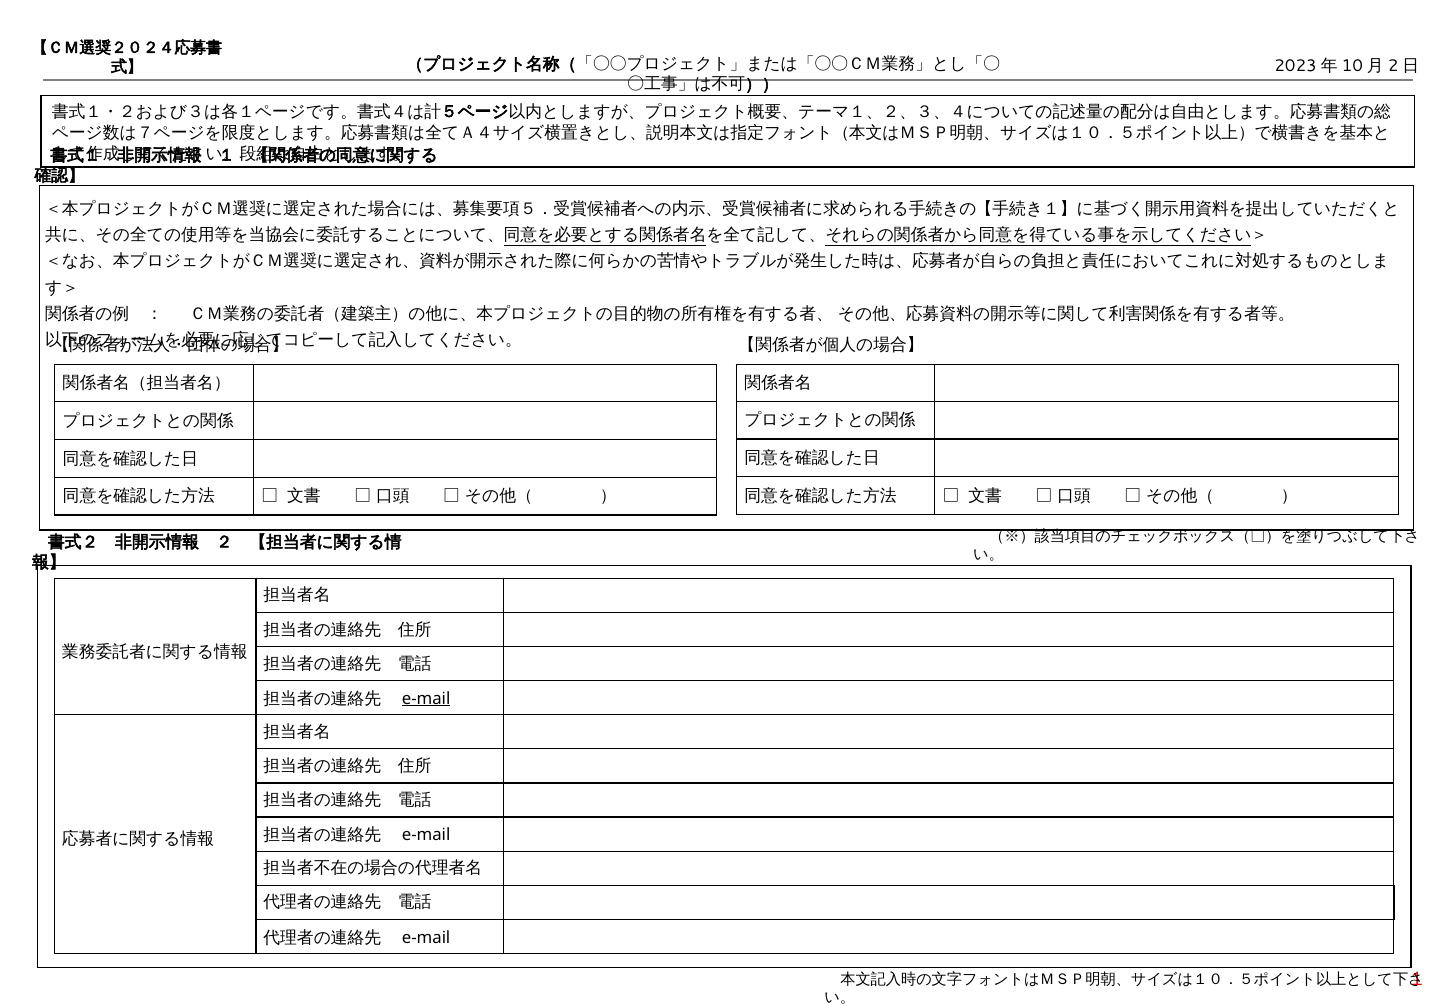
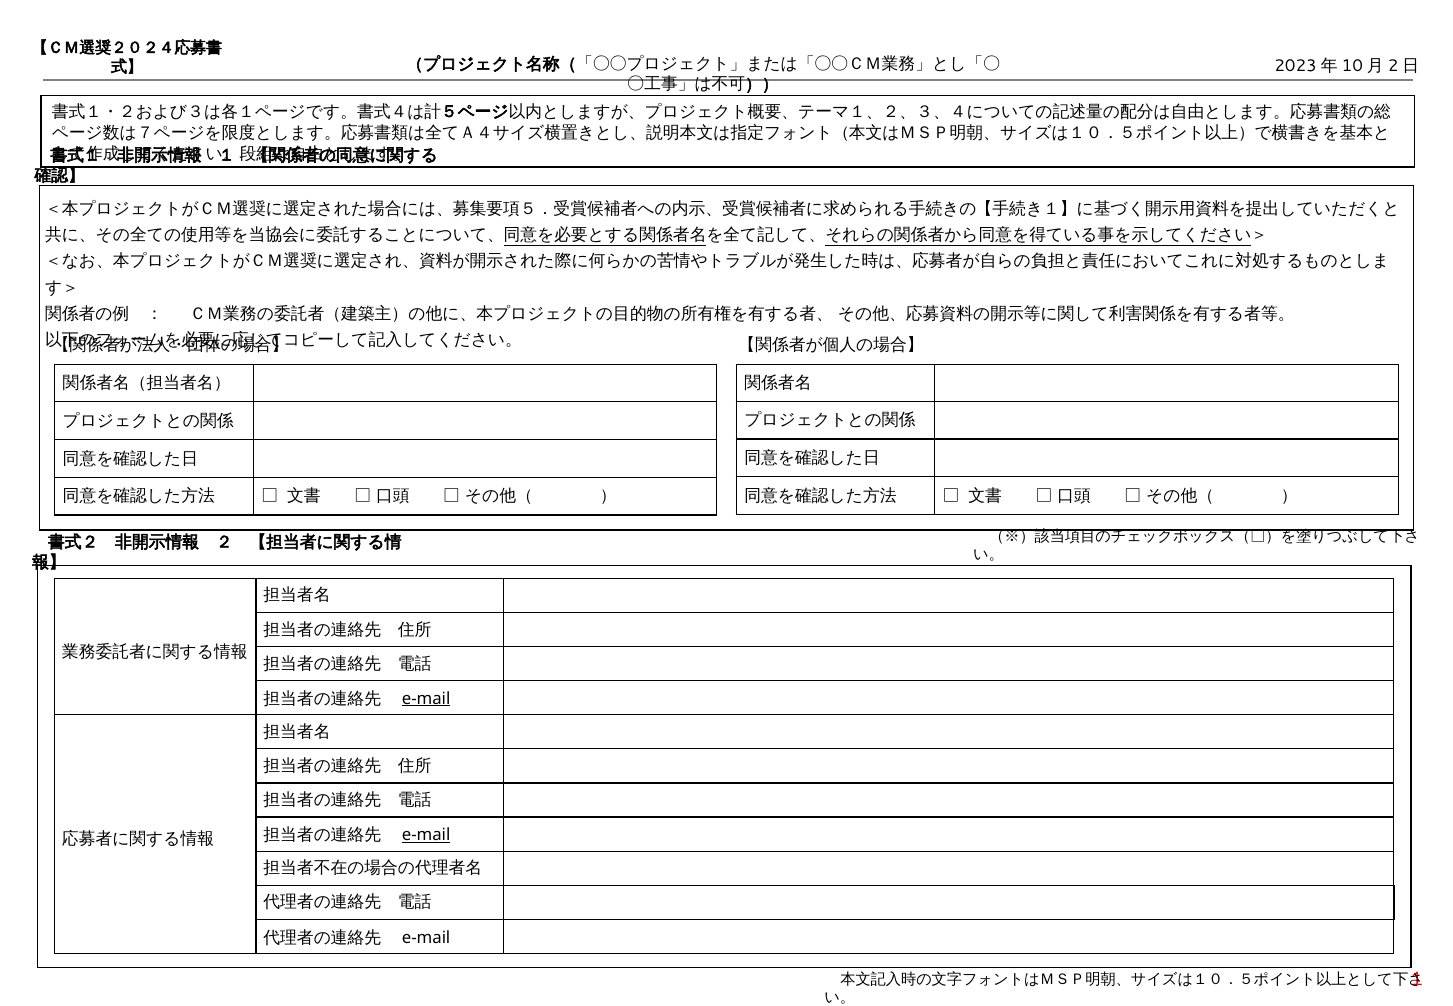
e-mail underline: none -> present (426, 835)
